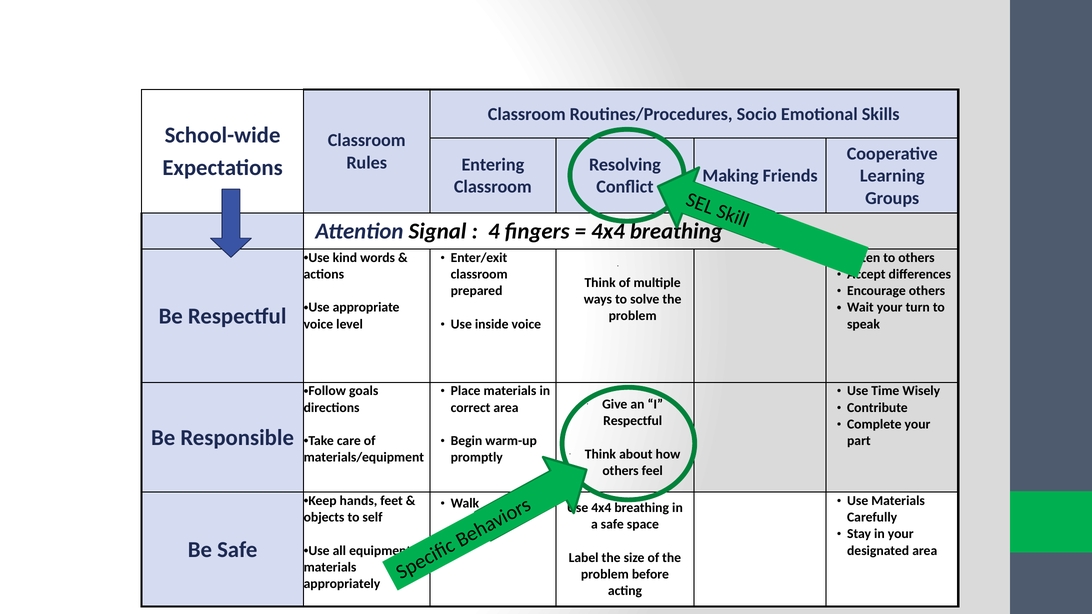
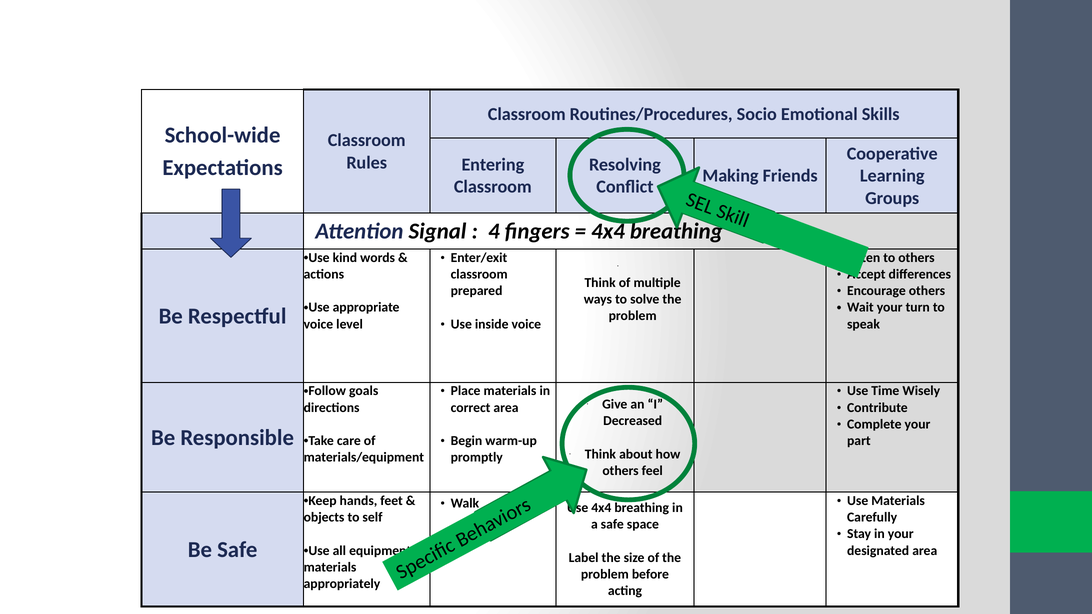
Respectful: Respectful -> Decreased (633, 421)
